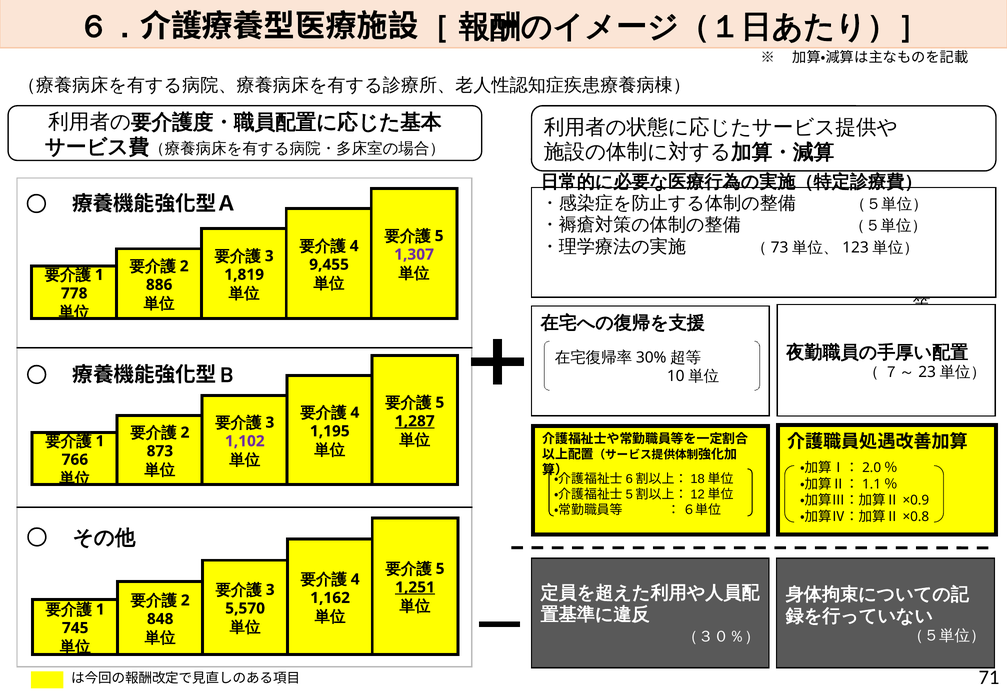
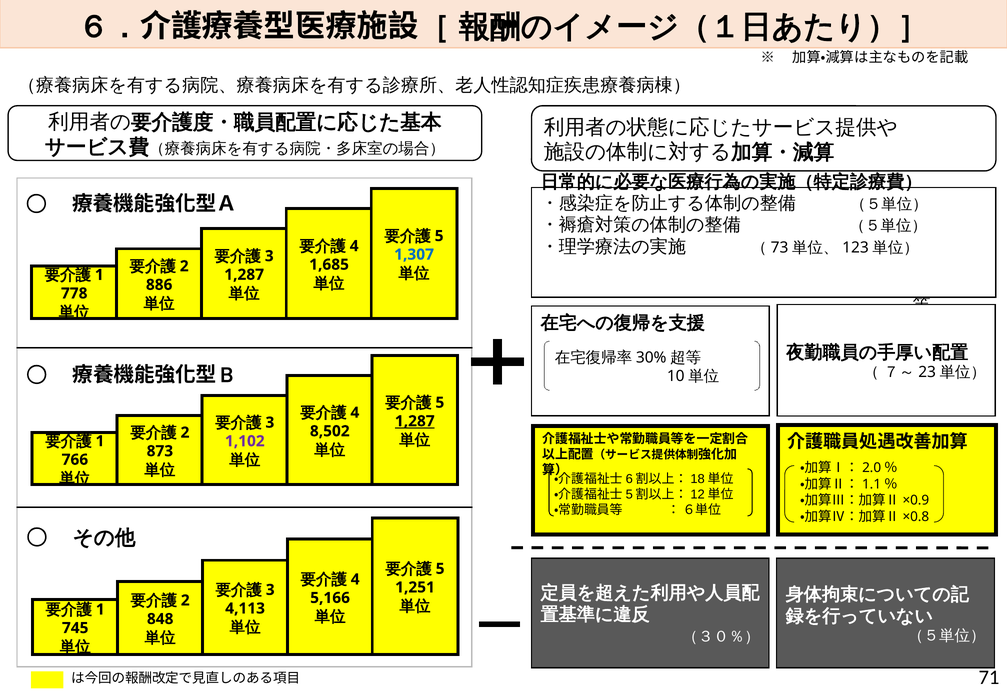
1,307 colour: purple -> blue (414, 255)
9,455: 9,455 -> 1,685 (329, 265)
1,819: 1,819 -> 1,287 (244, 275)
1,195: 1,195 -> 8,502 (330, 431)
1,251 underline: present -> none (415, 587)
1,162: 1,162 -> 5,166 (330, 598)
5,570: 5,570 -> 4,113 (245, 609)
